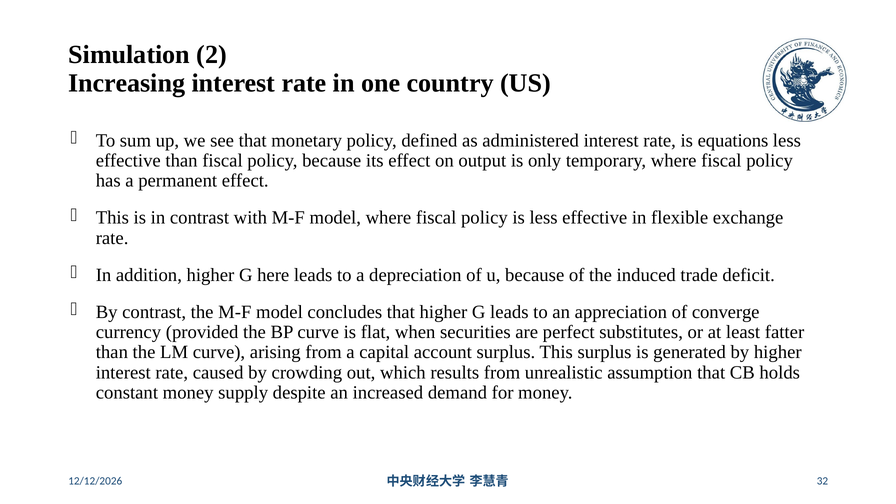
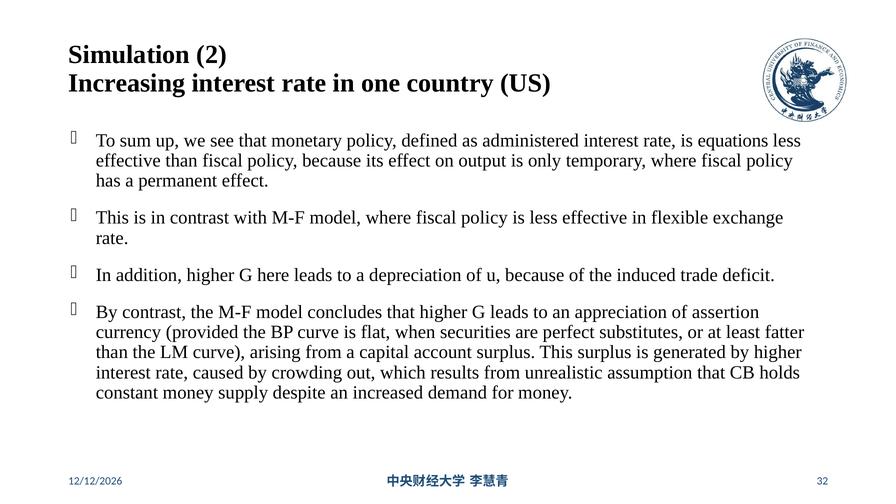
converge: converge -> assertion (726, 312)
